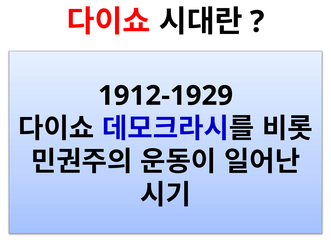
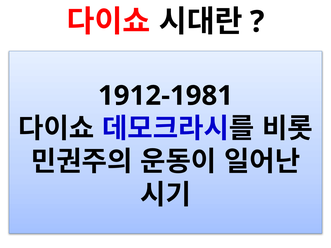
1912-1929: 1912-1929 -> 1912-1981 (166, 96)
